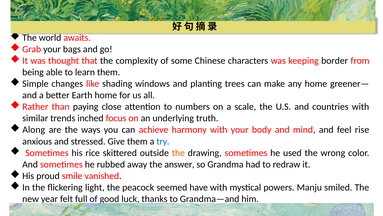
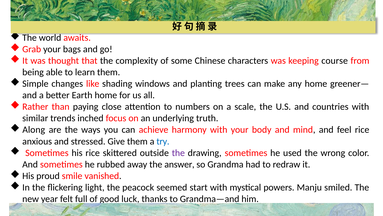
border: border -> course (335, 61)
feel rise: rise -> rice (362, 129)
the colour: orange -> purple (178, 152)
have: have -> start (199, 187)
